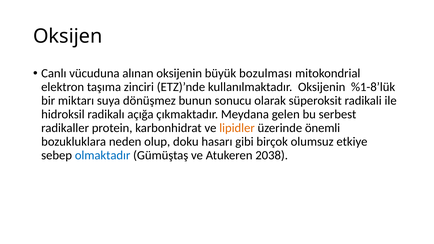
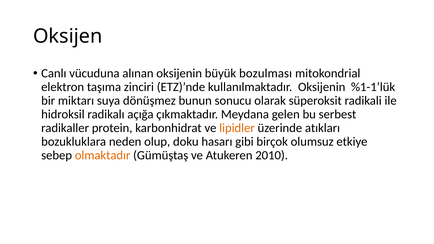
%1-8’lük: %1-8’lük -> %1-1’lük (373, 87)
önemli: önemli -> atıkları (323, 128)
olmaktadır colour: blue -> orange (103, 155)
2038: 2038 -> 2010 (272, 155)
